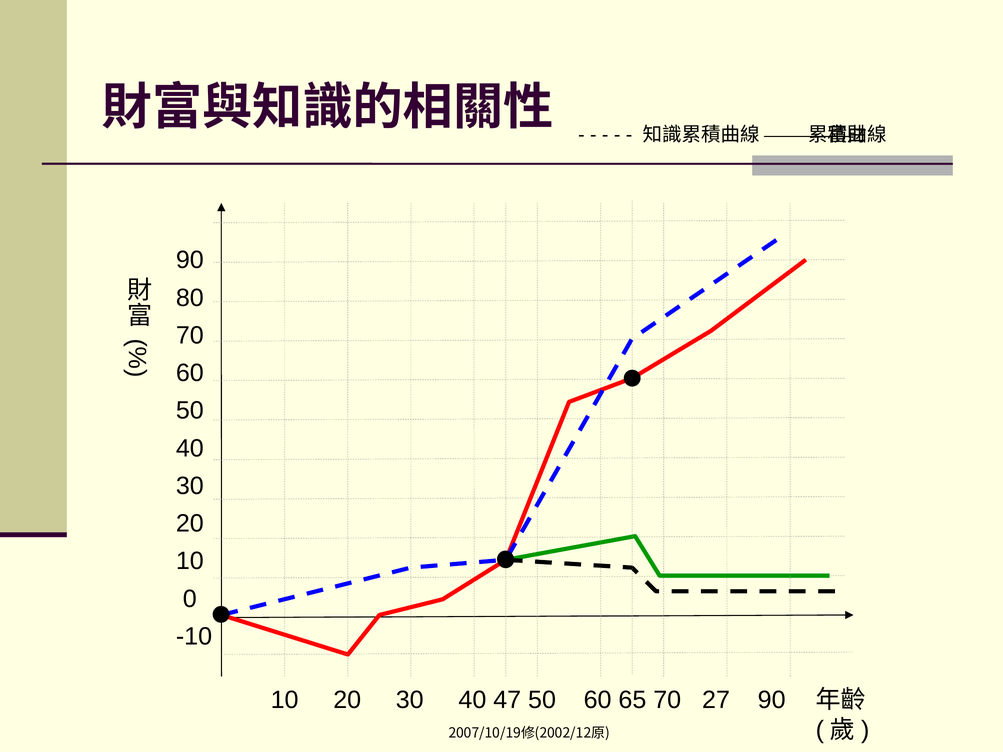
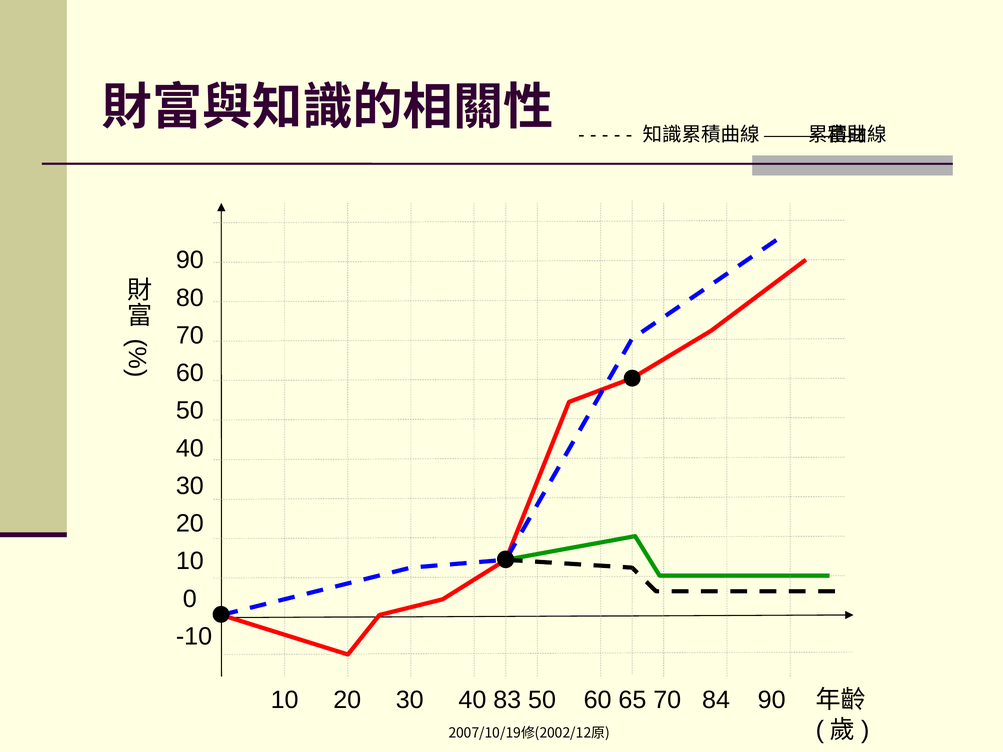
47: 47 -> 83 (507, 700)
27: 27 -> 84 (716, 700)
